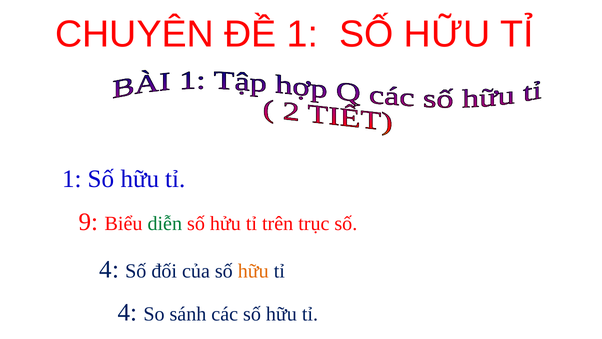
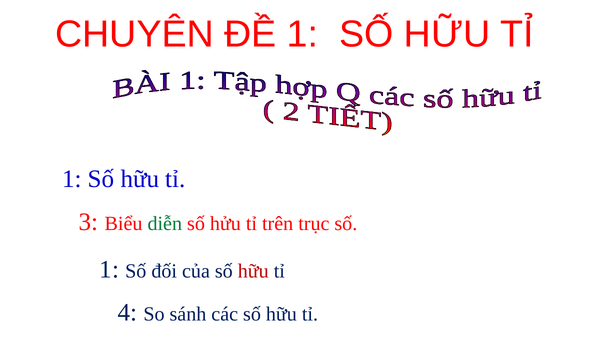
9: 9 -> 3 (89, 222)
4: 4 -> 1 (109, 269)
hữu colour: orange -> red (253, 271)
